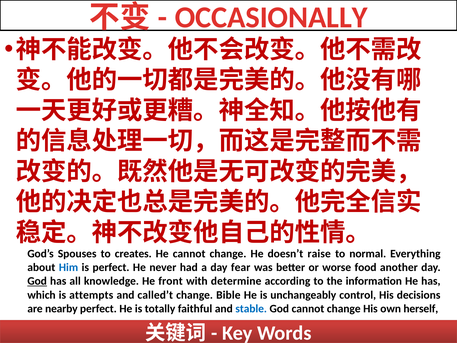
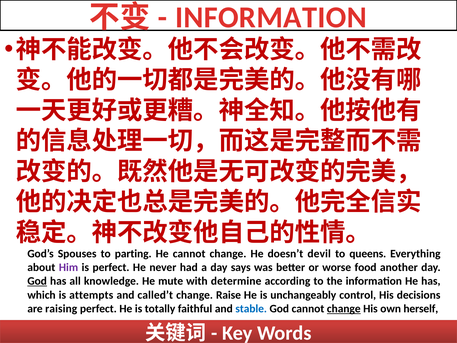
OCCASIONALLY: OCCASIONALLY -> INFORMATION (271, 17)
creates: creates -> parting (133, 254)
raise: raise -> devil (319, 254)
normal: normal -> queens (368, 254)
Him colour: blue -> purple (68, 267)
fear: fear -> says (241, 267)
front: front -> mute (171, 281)
Bible: Bible -> Raise (228, 295)
nearby: nearby -> raising (61, 308)
change underline: none -> present (344, 308)
